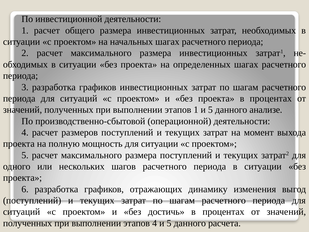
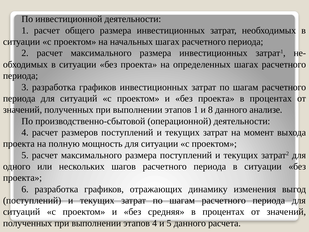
1 и 5: 5 -> 8 (210, 110)
достичь: достичь -> средняя (166, 212)
